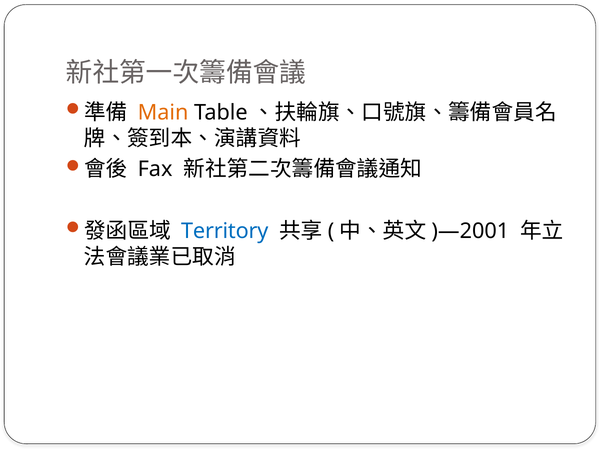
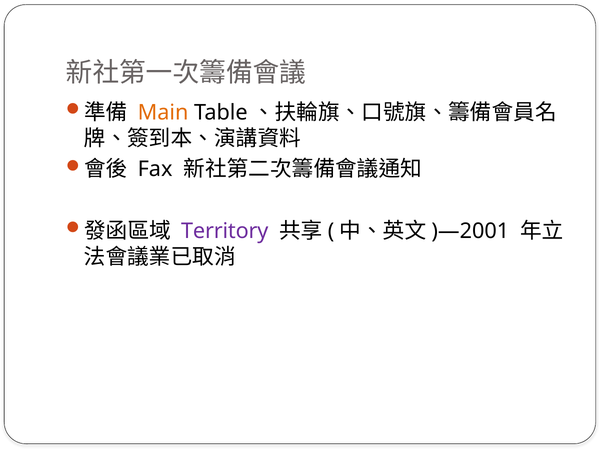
Territory colour: blue -> purple (225, 231)
